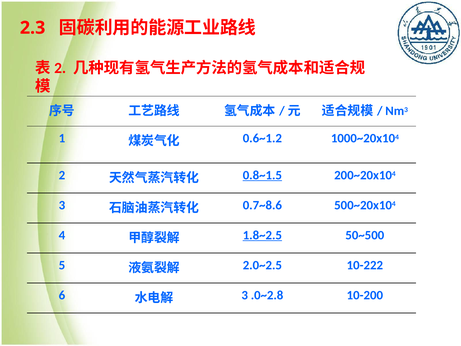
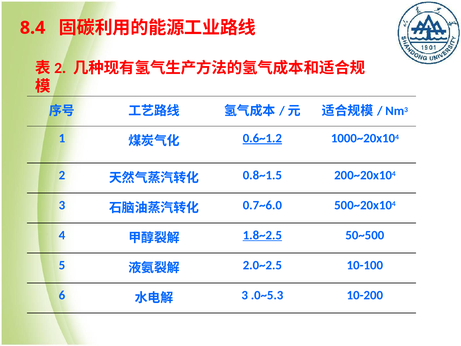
2.3: 2.3 -> 8.4 (33, 28)
0.6~1.2 underline: none -> present (262, 138)
0.8~1.5 underline: present -> none (262, 175)
0.7~8.6: 0.7~8.6 -> 0.7~6.0 (262, 205)
10-222: 10-222 -> 10-100 (365, 265)
.0~2.8: .0~2.8 -> .0~5.3 (267, 295)
